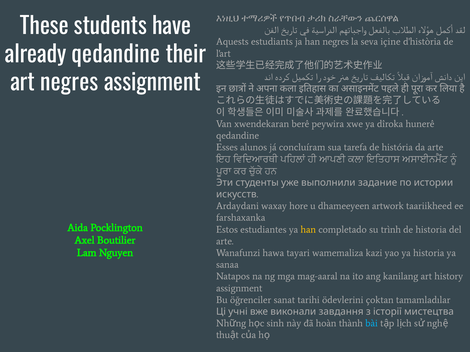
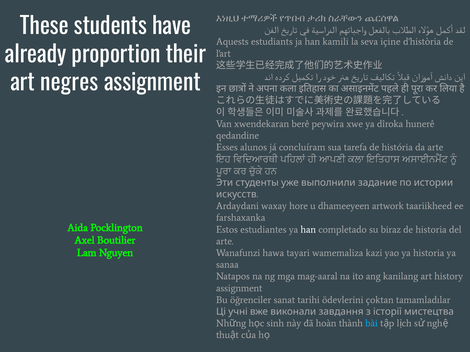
han negres: negres -> kamili (336, 42)
already qedandine: qedandine -> proportion (116, 55)
han colour: yellow -> white (308, 230)
trình: trình -> biraz (391, 230)
